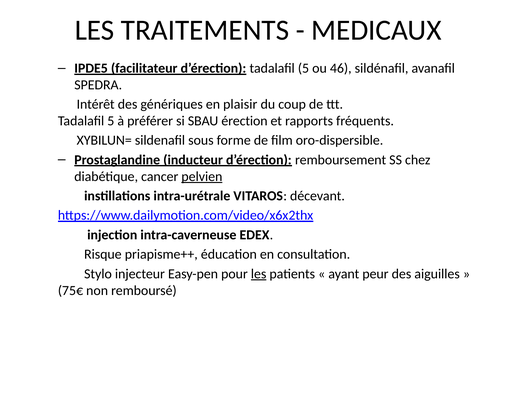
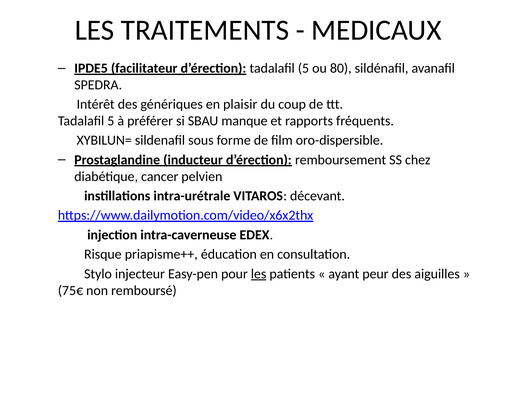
46: 46 -> 80 (341, 68)
érection: érection -> manque (244, 121)
pelvien underline: present -> none (202, 176)
